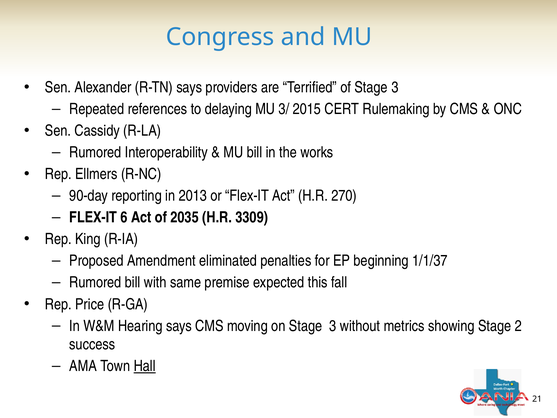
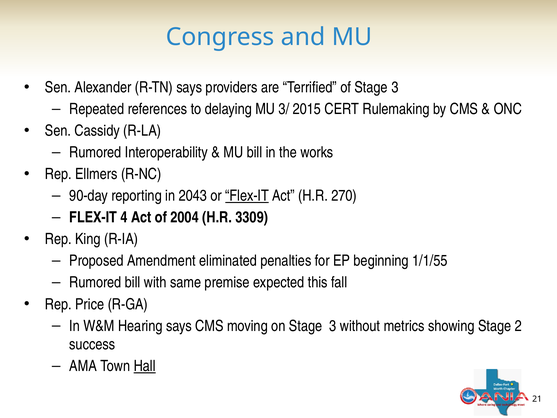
2013: 2013 -> 2043 (193, 196)
Flex-IT underline: none -> present (247, 196)
6: 6 -> 4 (124, 217)
2035: 2035 -> 2004 (185, 217)
1/1/37: 1/1/37 -> 1/1/55 (430, 261)
